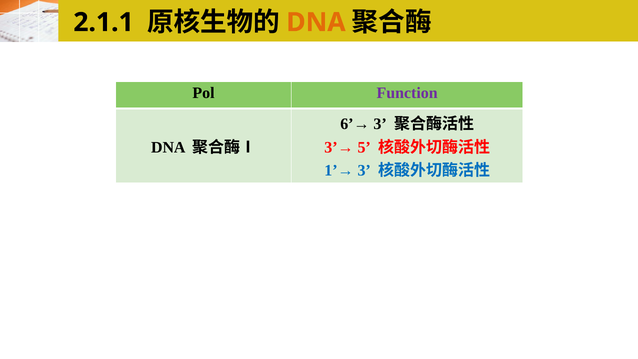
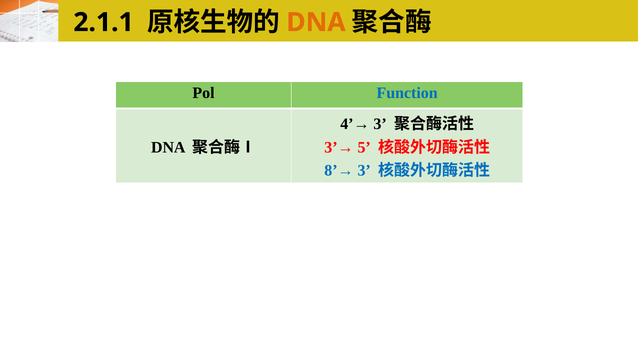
Function colour: purple -> blue (407, 93)
6’→: 6’→ -> 4’→ (355, 124)
1’→: 1’→ -> 8’→ (339, 170)
